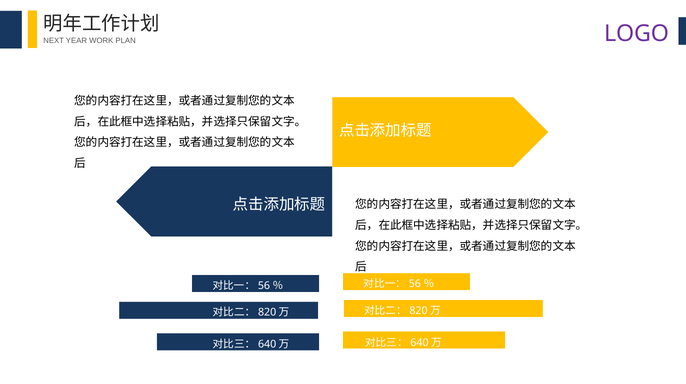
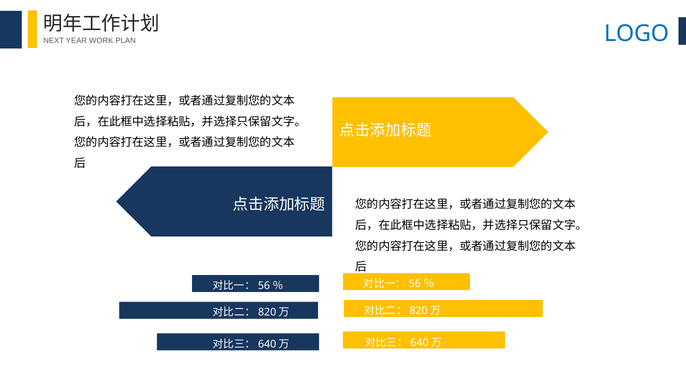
LOGO colour: purple -> blue (637, 34)
